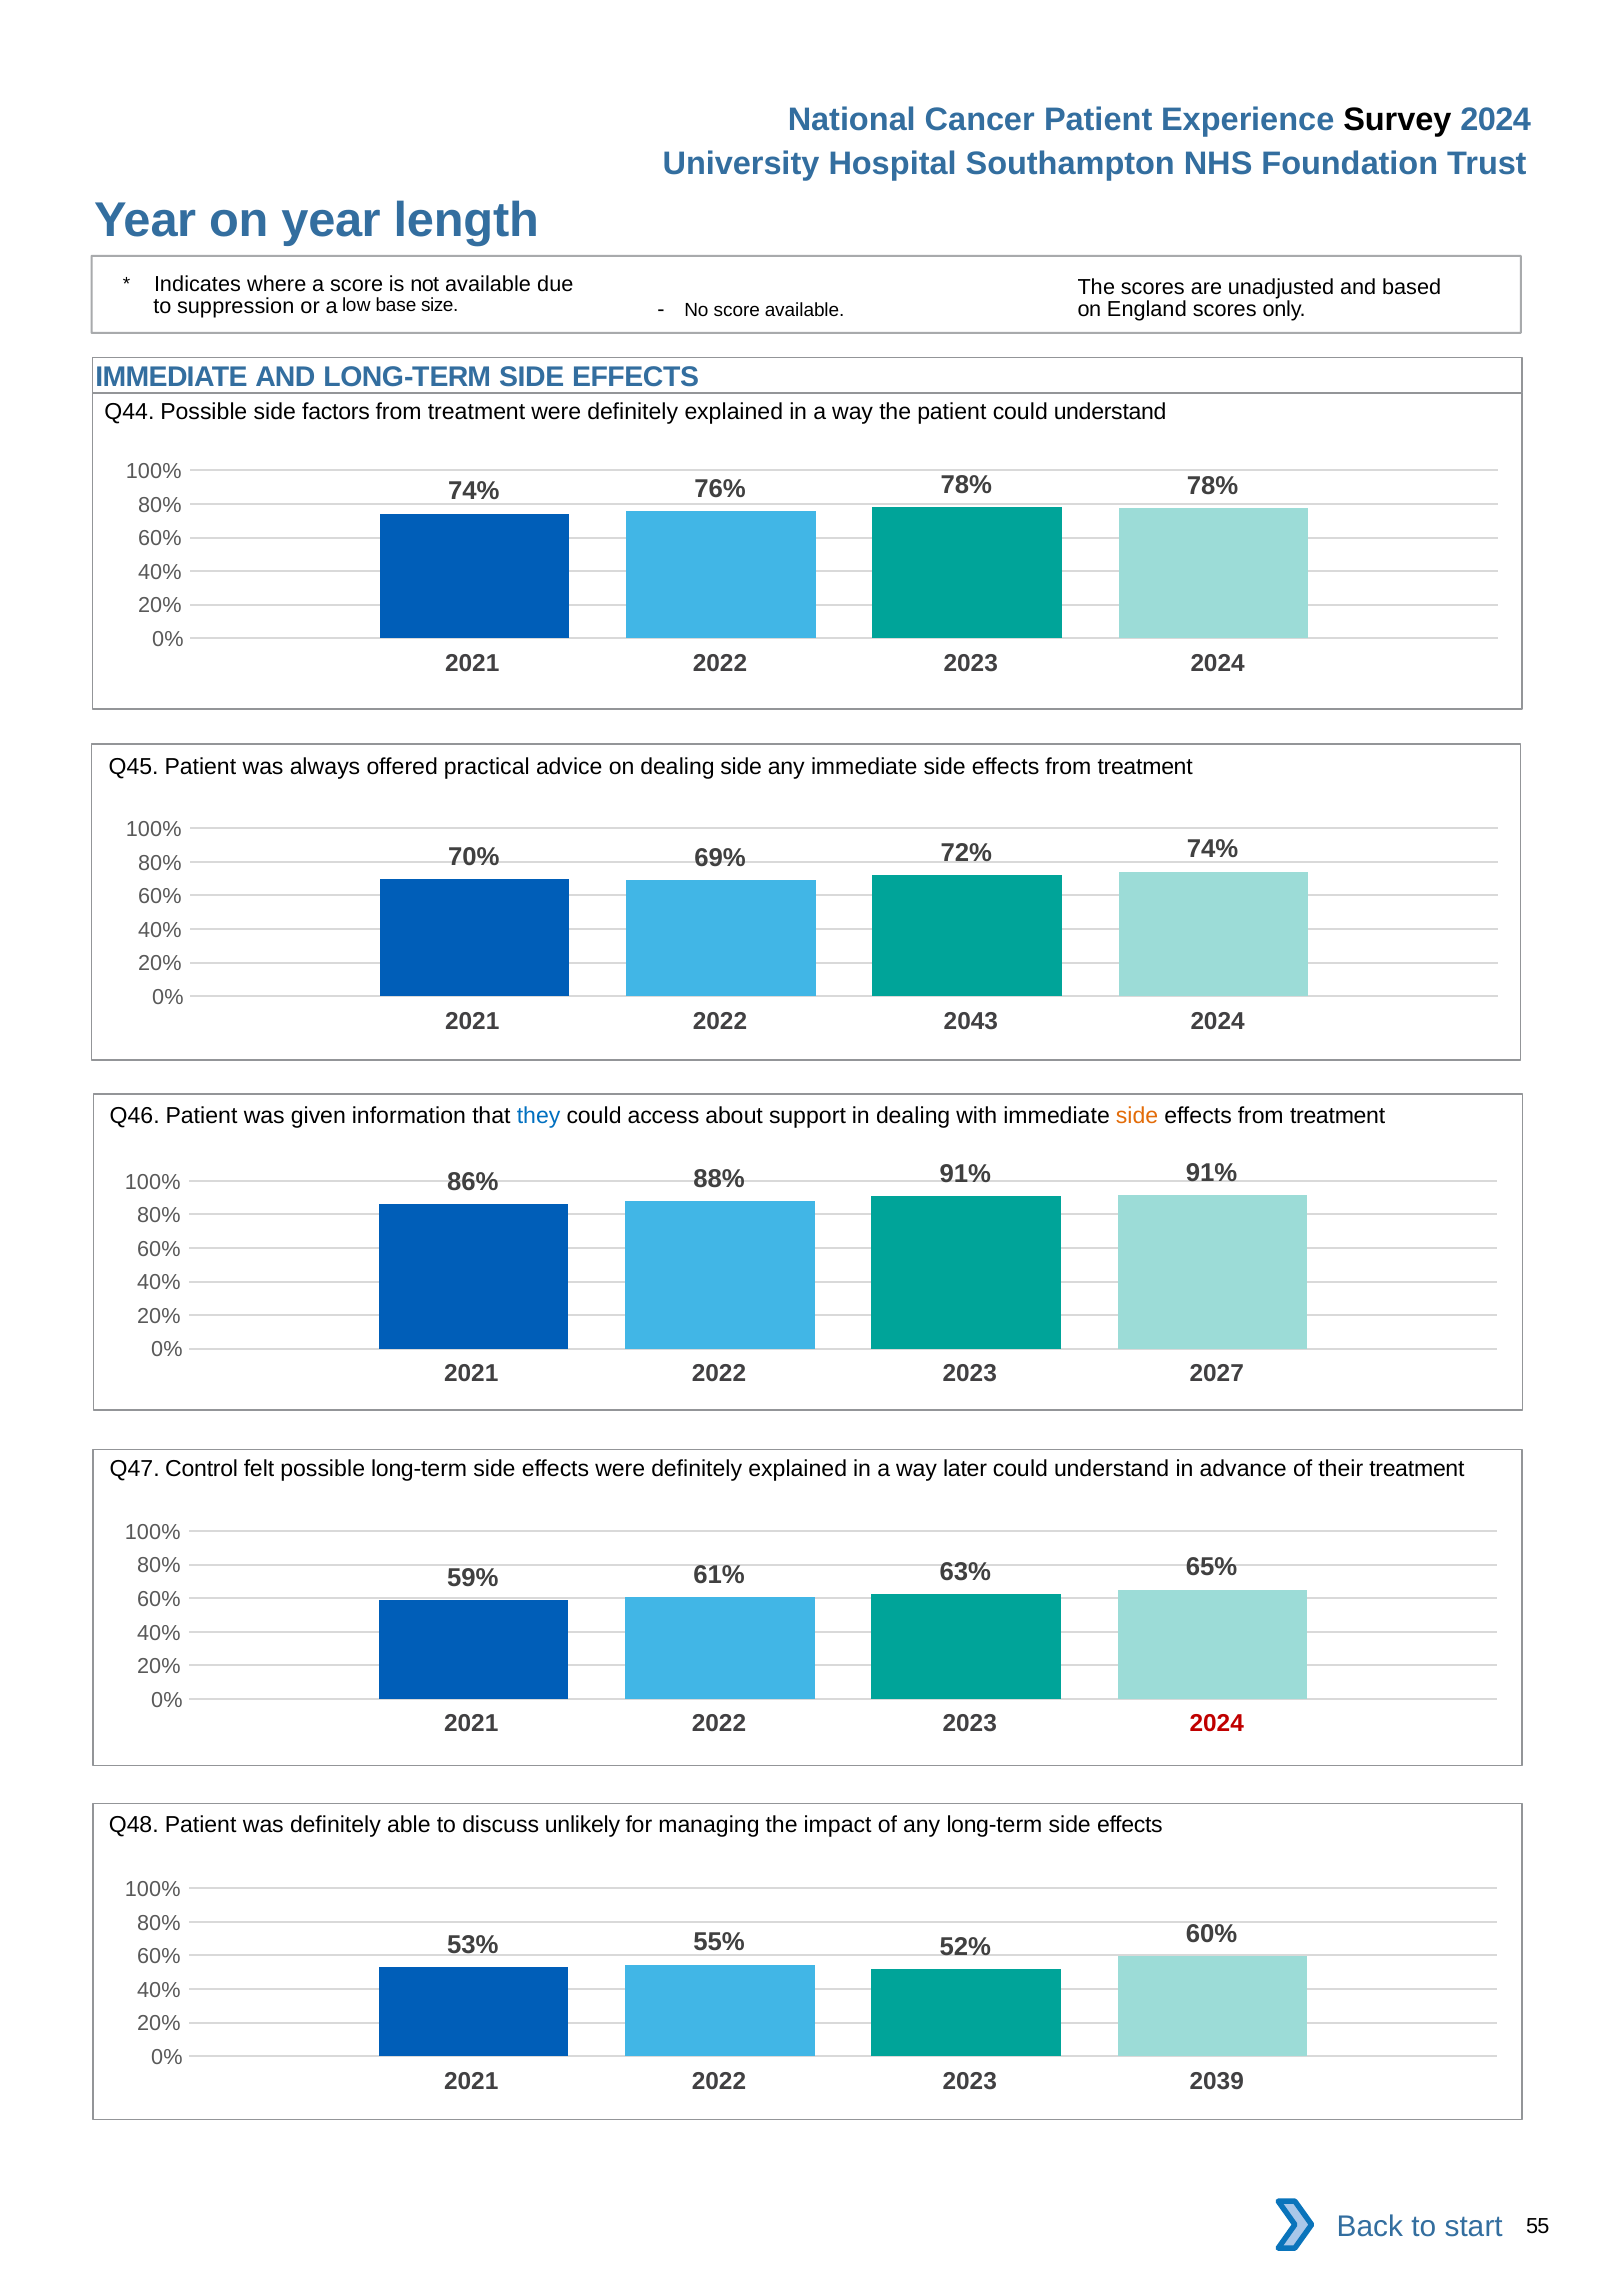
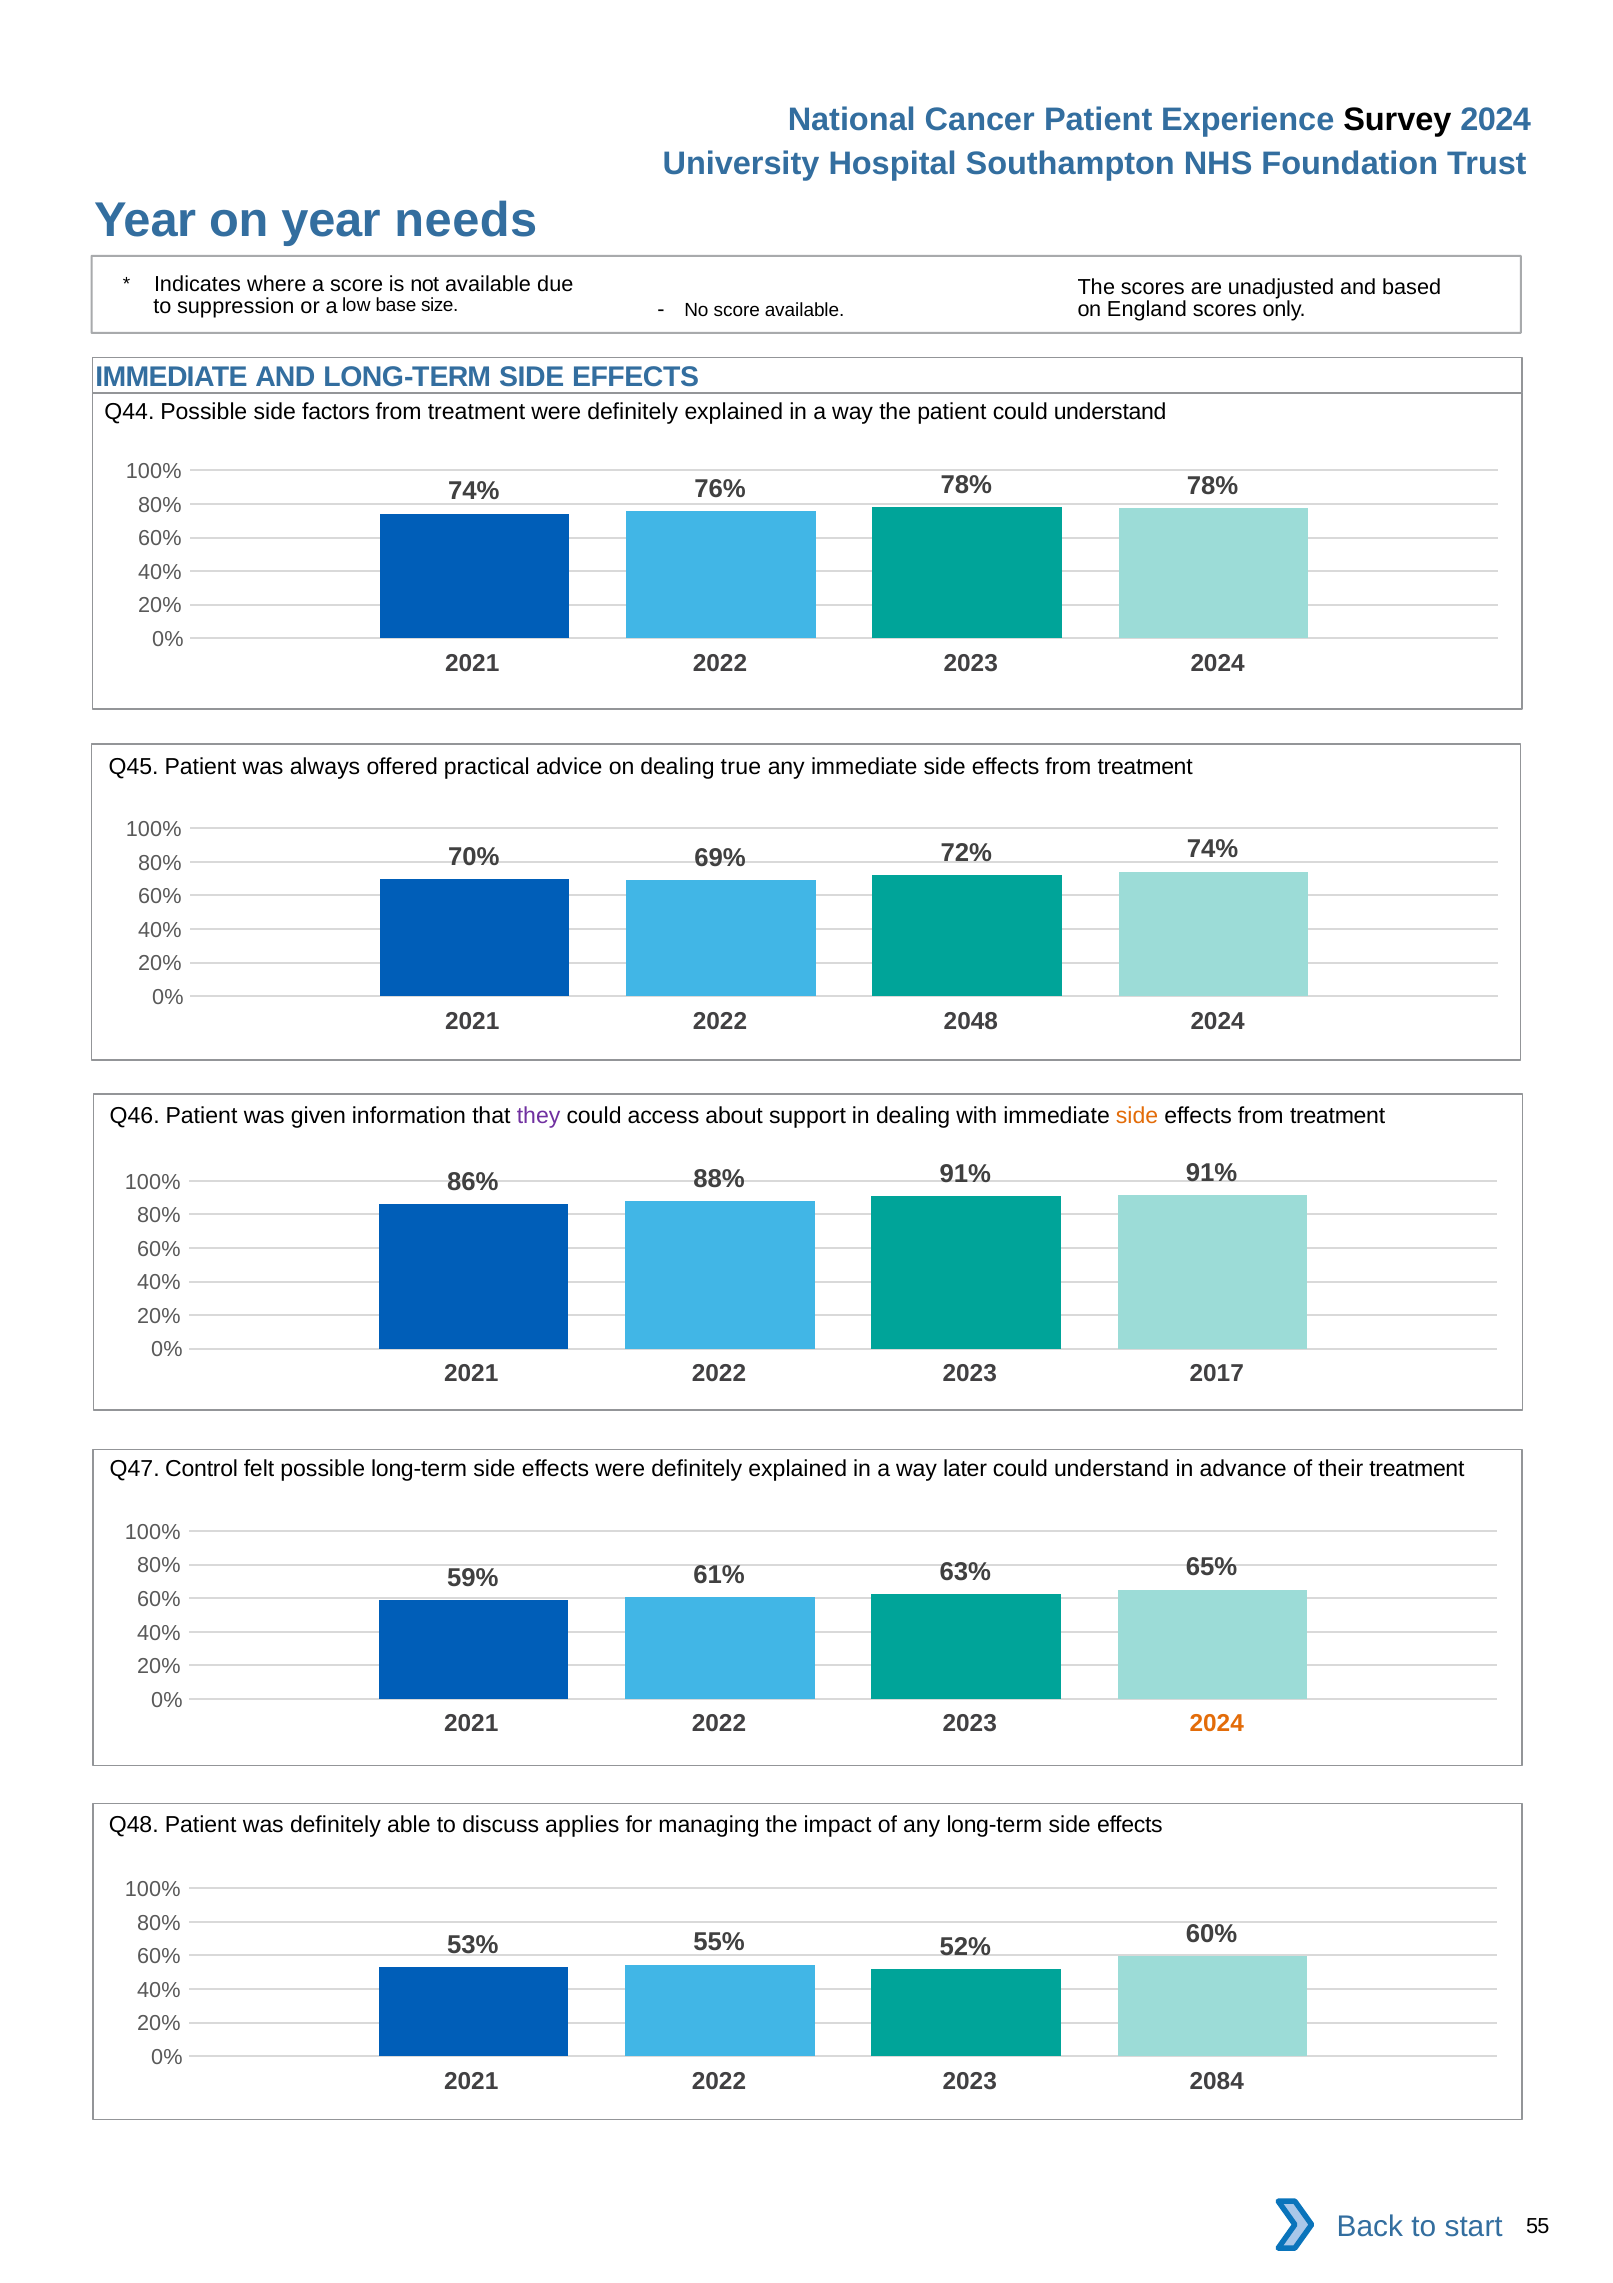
length: length -> needs (466, 220)
dealing side: side -> true (741, 767)
2043: 2043 -> 2048 (971, 1021)
they colour: blue -> purple (539, 1116)
2027: 2027 -> 2017 (1217, 1373)
2024 colour: red -> orange (1217, 1724)
unlikely: unlikely -> applies (582, 1824)
2039: 2039 -> 2084 (1217, 2081)
